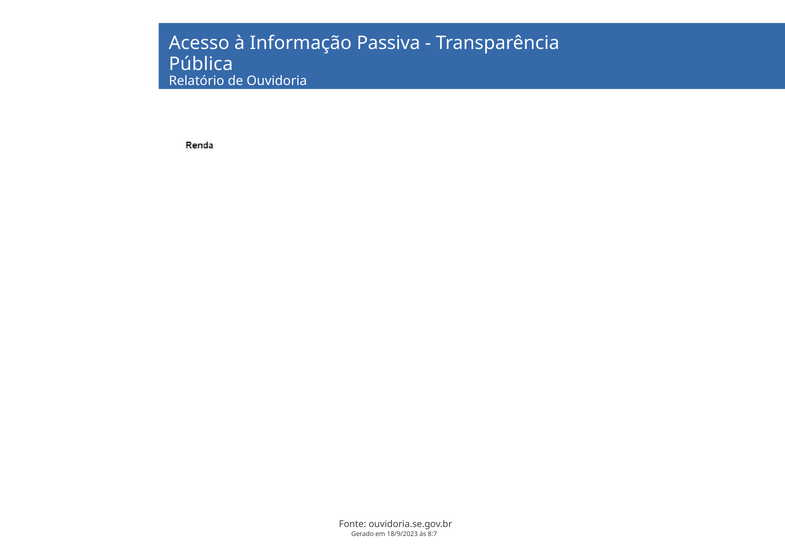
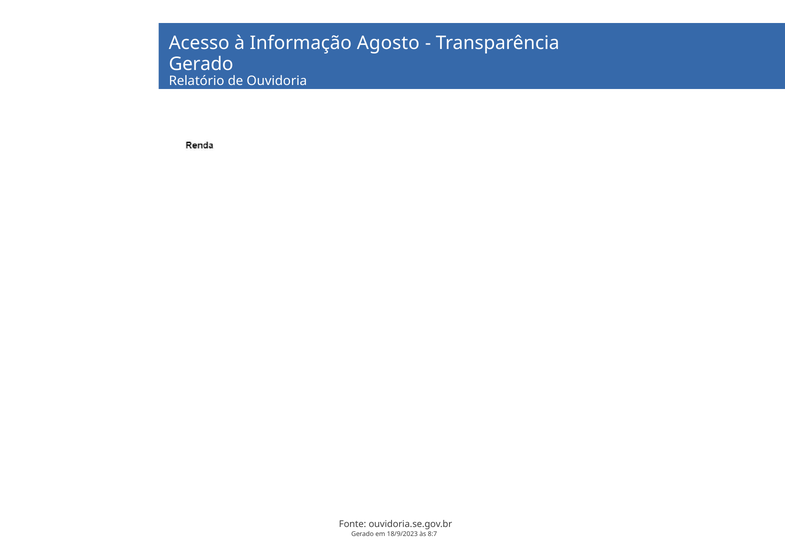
Informação Passiva: Passiva -> Agosto (388, 43)
Pública: Pública -> Gerado (201, 64)
